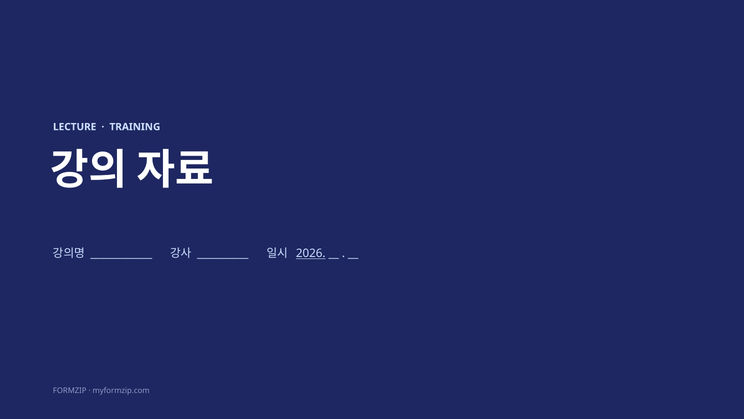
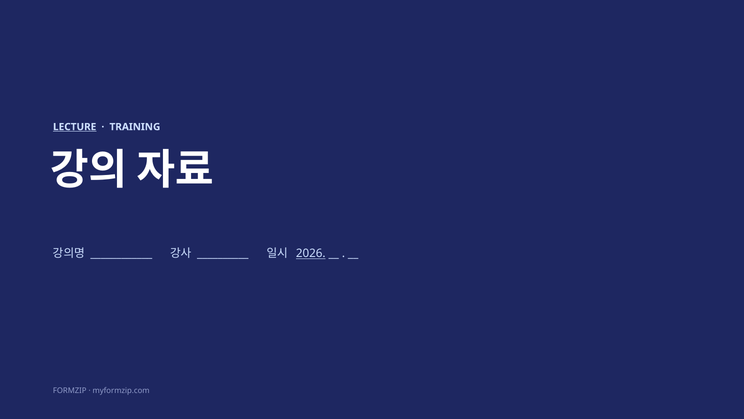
LECTURE underline: none -> present (75, 127)
